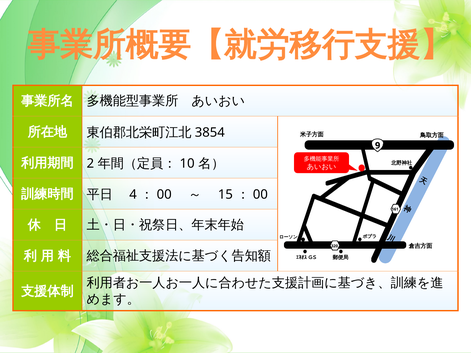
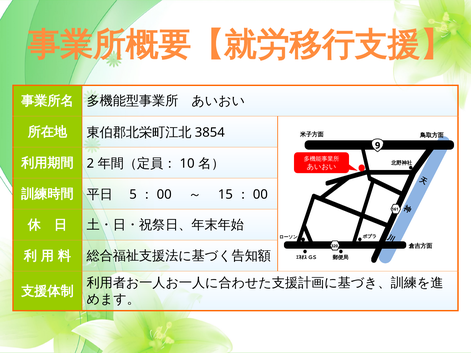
4: 4 -> 5 (133, 195)
